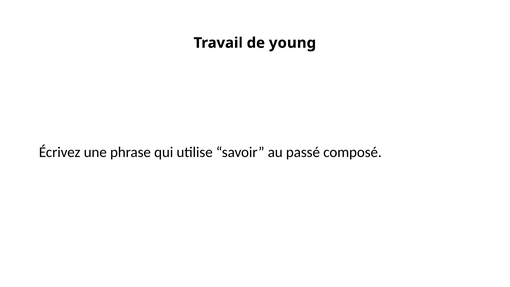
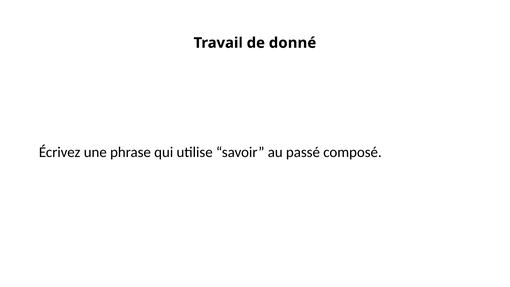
young: young -> donné (293, 43)
